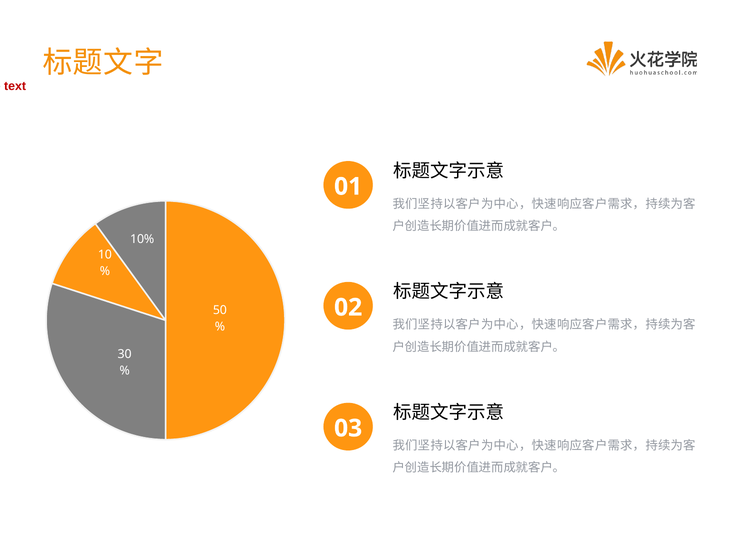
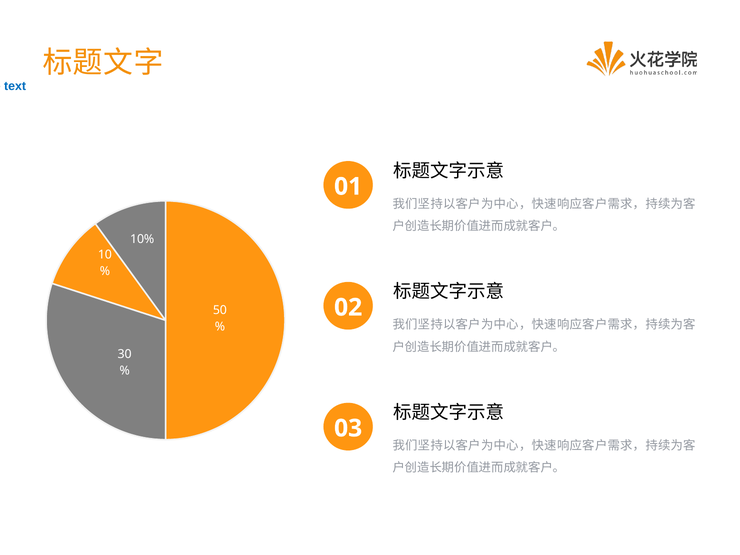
text colour: red -> blue (15, 86)
